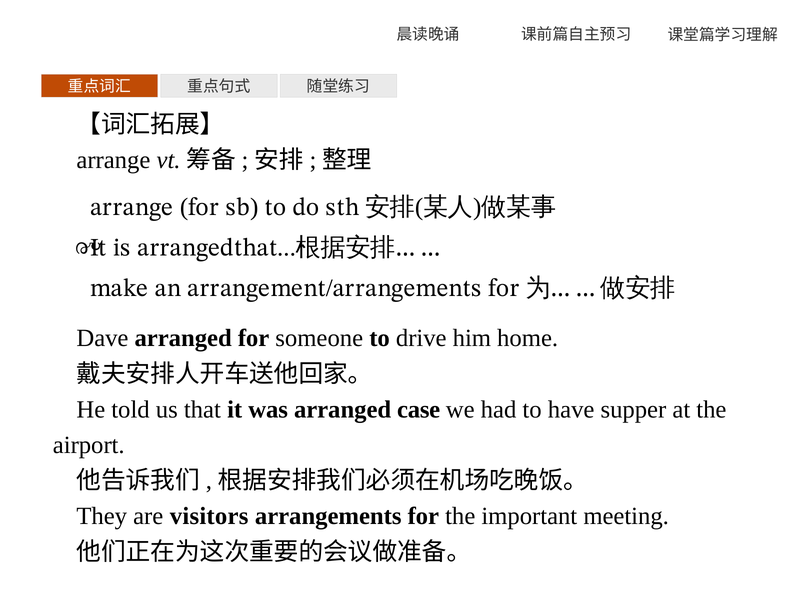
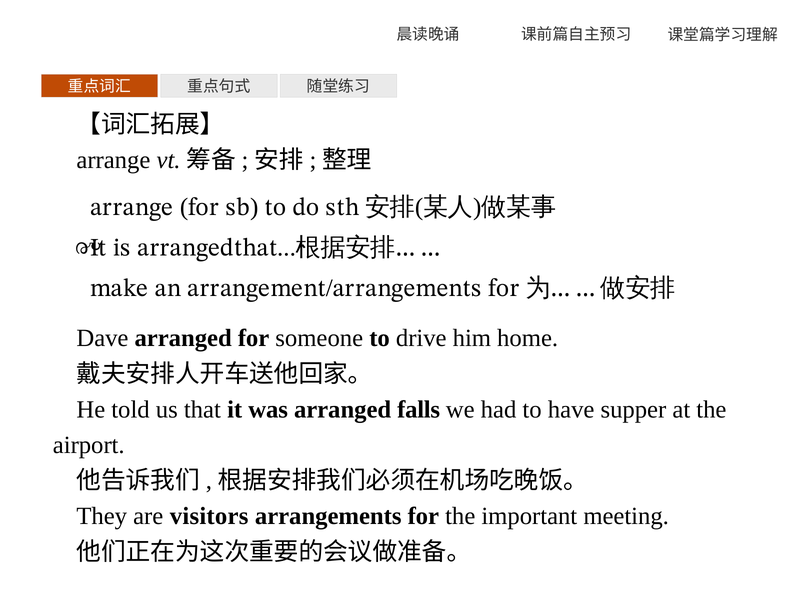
case: case -> falls (419, 409)
